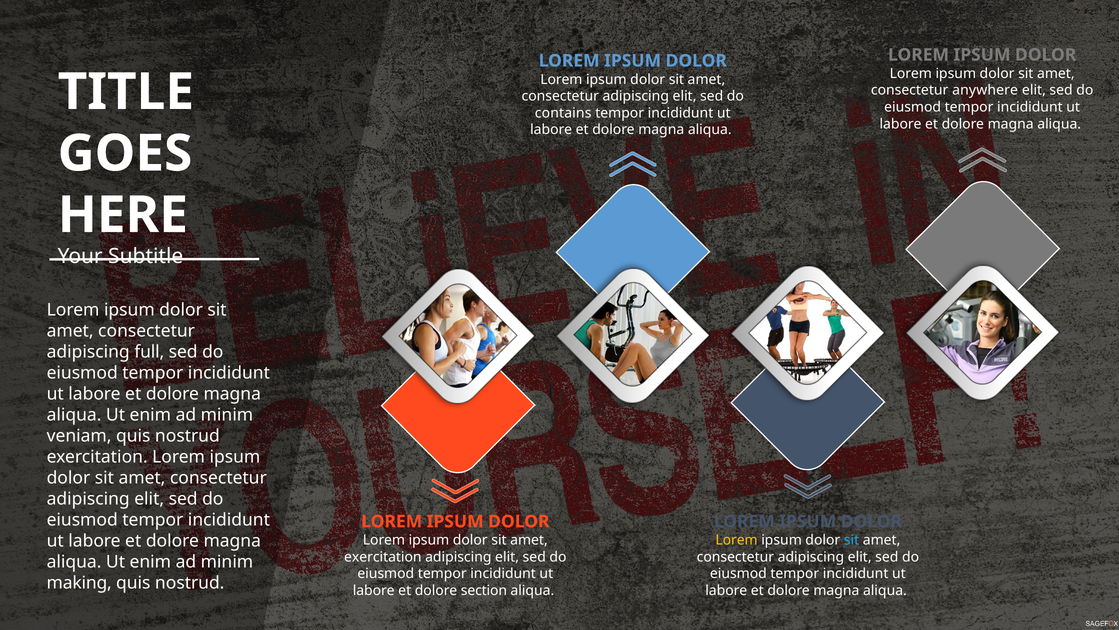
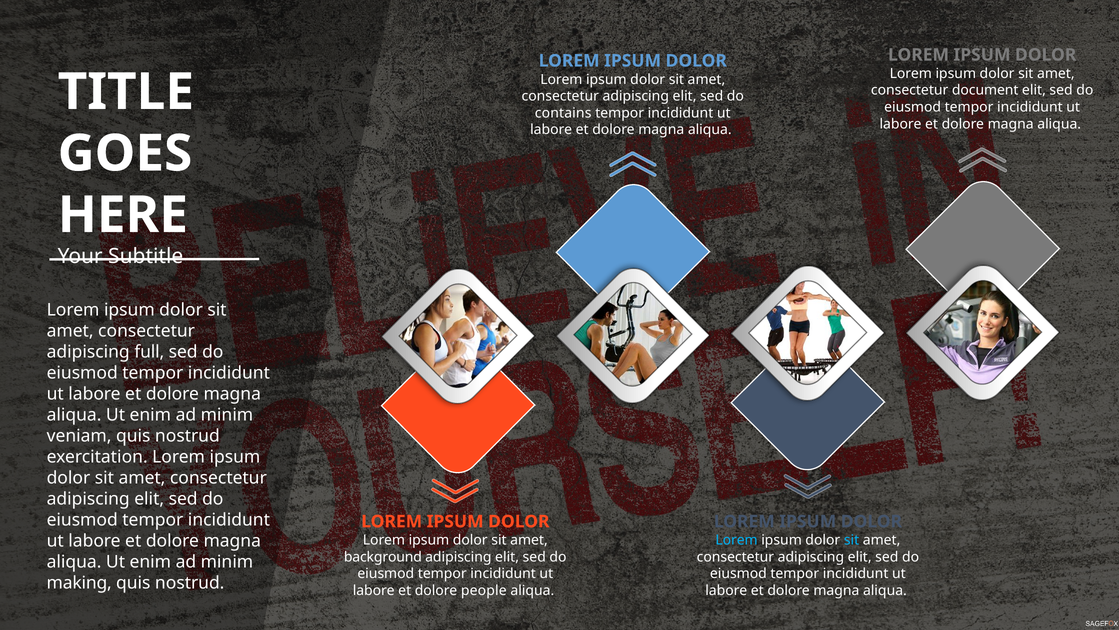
anywhere: anywhere -> document (985, 90)
Lorem colour: yellow -> light blue (737, 540)
exercitation: exercitation -> background (383, 557)
section: section -> people (484, 590)
